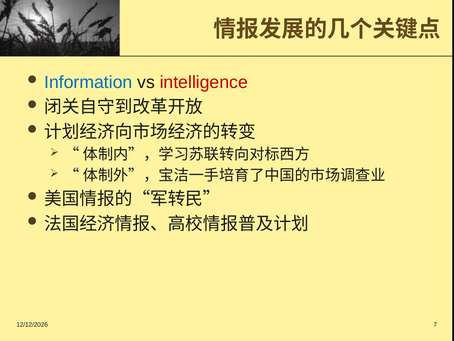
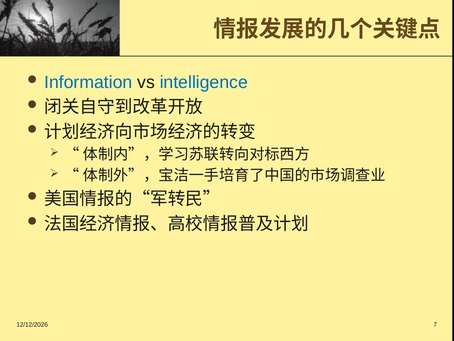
intelligence colour: red -> blue (204, 82)
